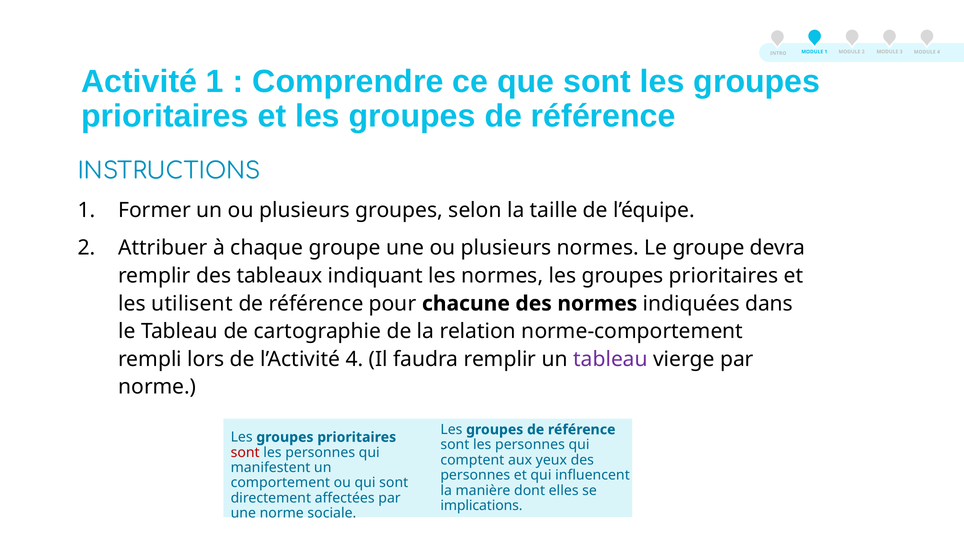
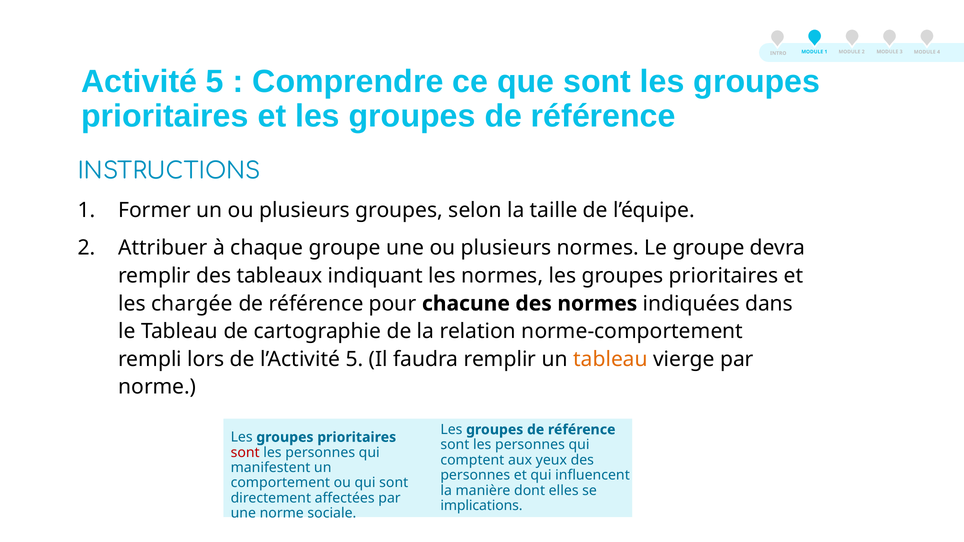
Activité 1: 1 -> 5 (215, 82)
utilisent: utilisent -> chargée (192, 304)
l’Activité 4: 4 -> 5 (354, 359)
tableau colour: purple -> orange (611, 359)
